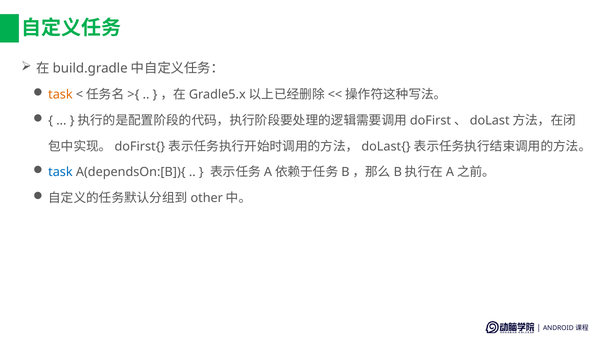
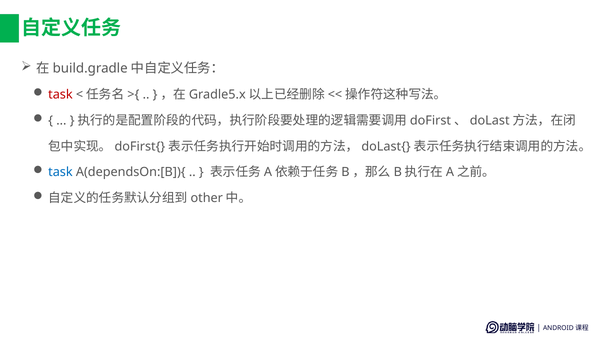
task colour: orange -> red (60, 95)
